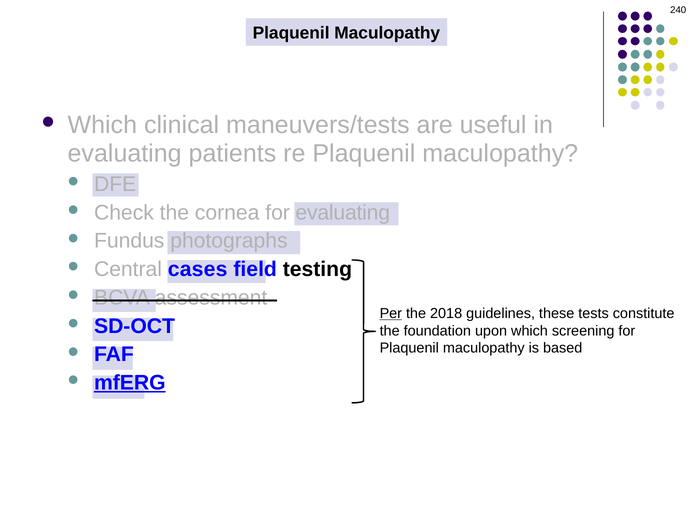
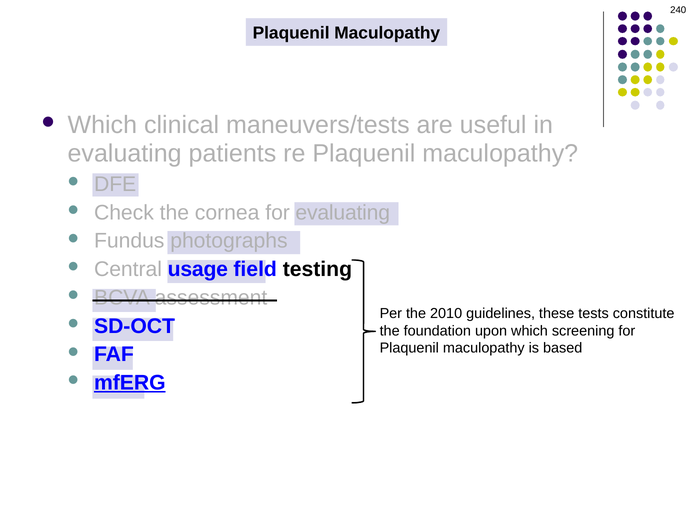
cases: cases -> usage (198, 269)
Per underline: present -> none (391, 313)
2018: 2018 -> 2010 (446, 313)
